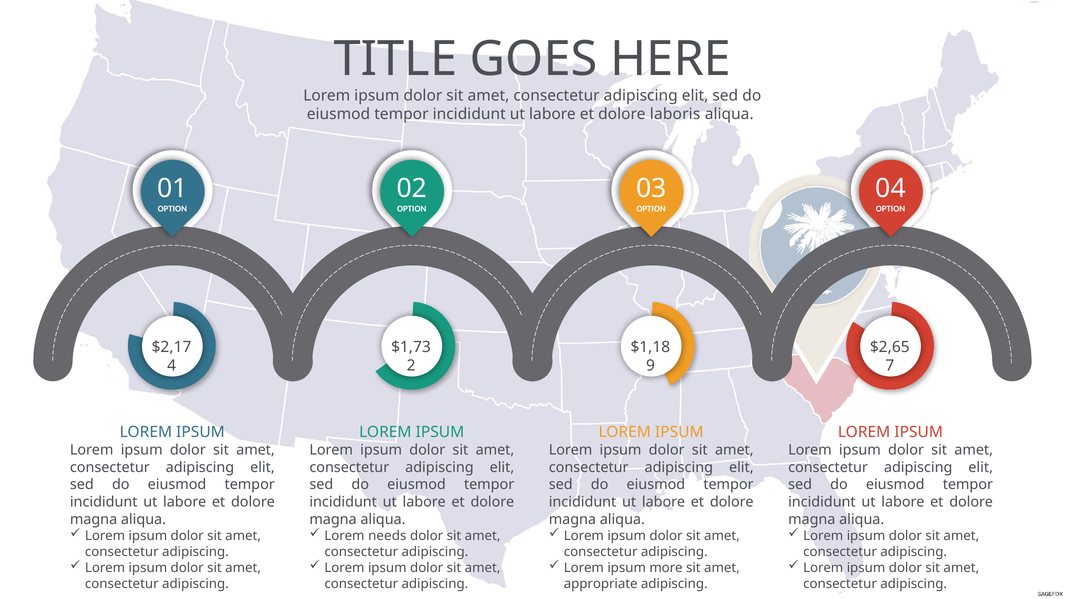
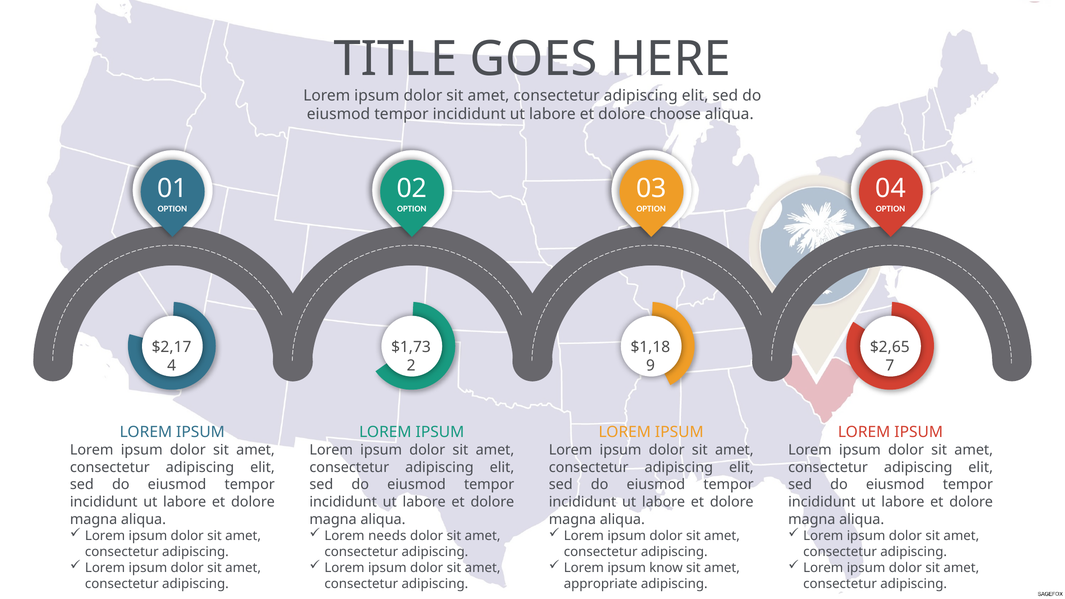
laboris: laboris -> choose (675, 114)
more: more -> know (666, 568)
